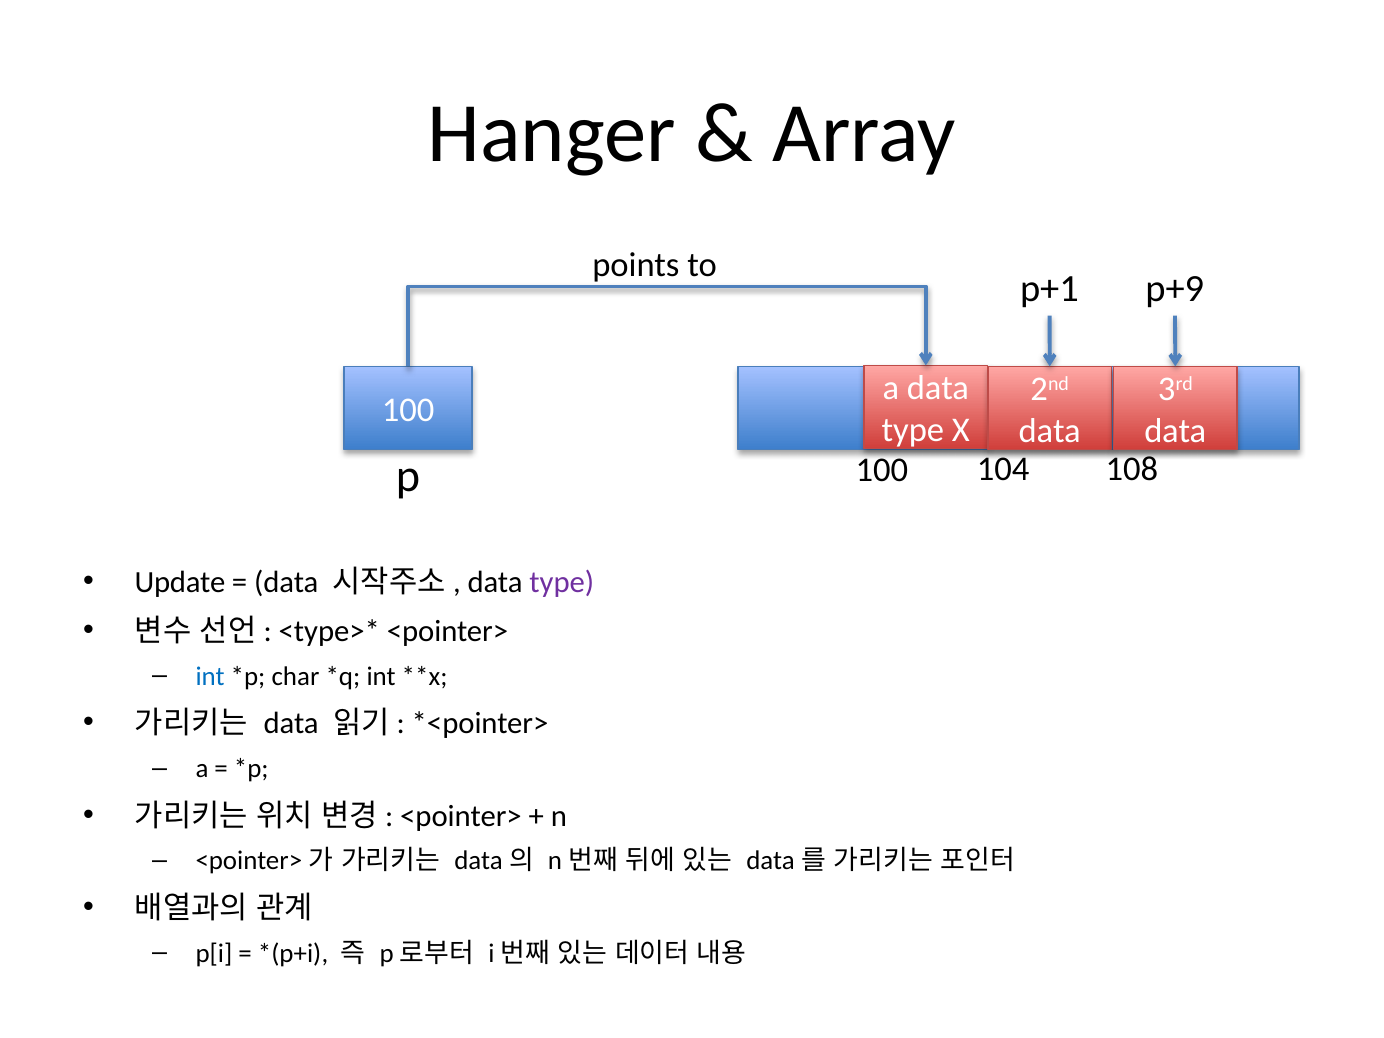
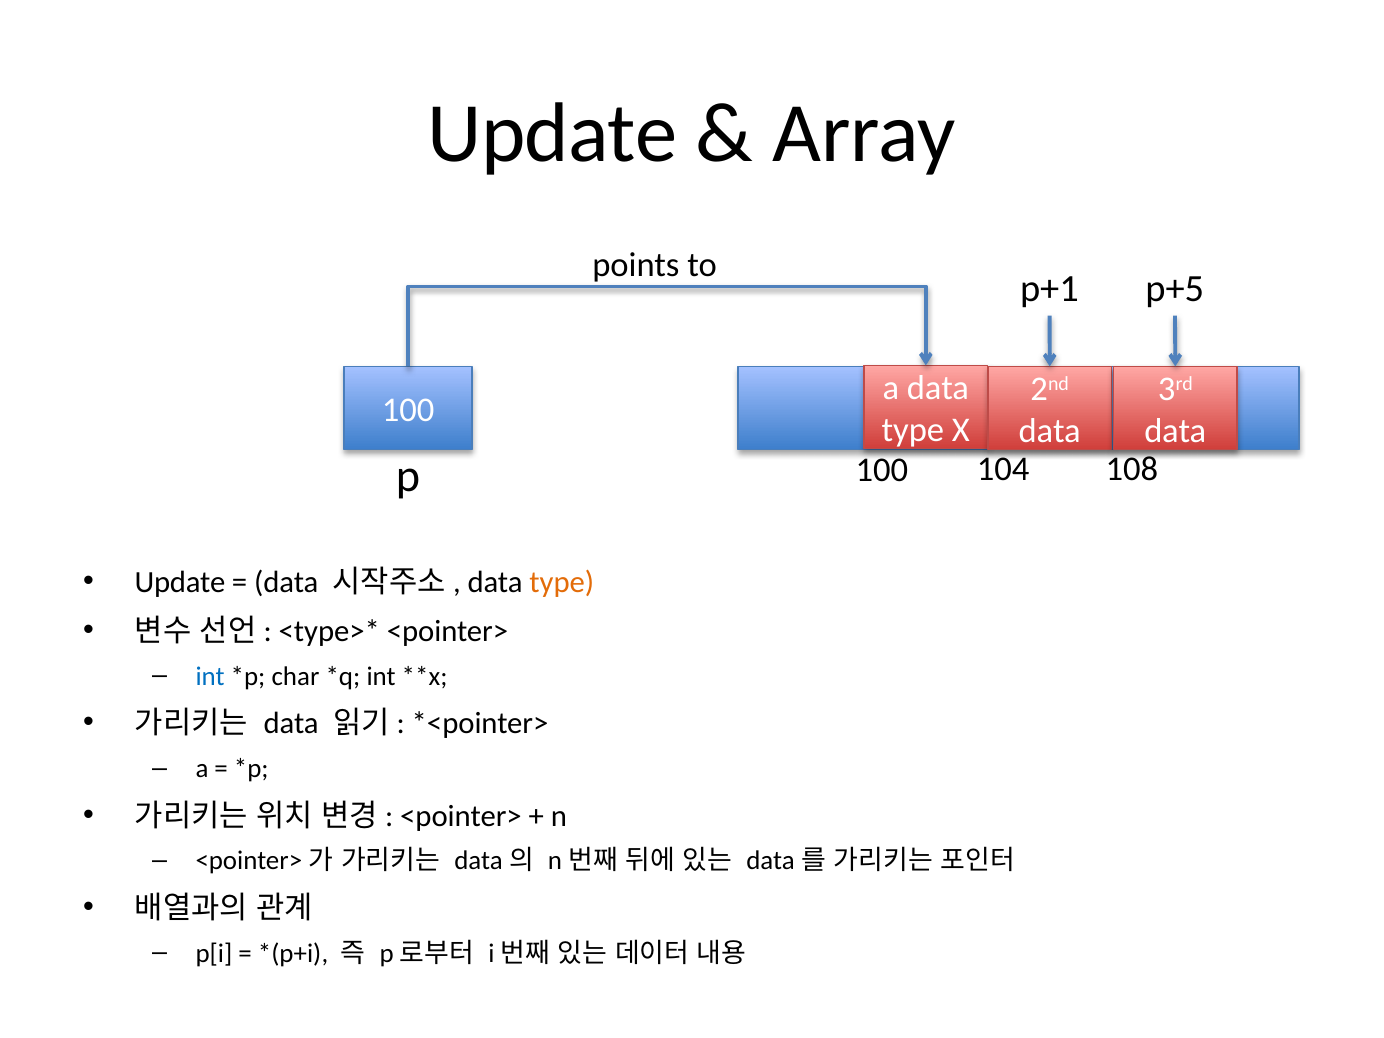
Hanger: Hanger -> Update (552, 134)
p+9: p+9 -> p+5 (1175, 289)
type colour: purple -> orange (562, 582)
